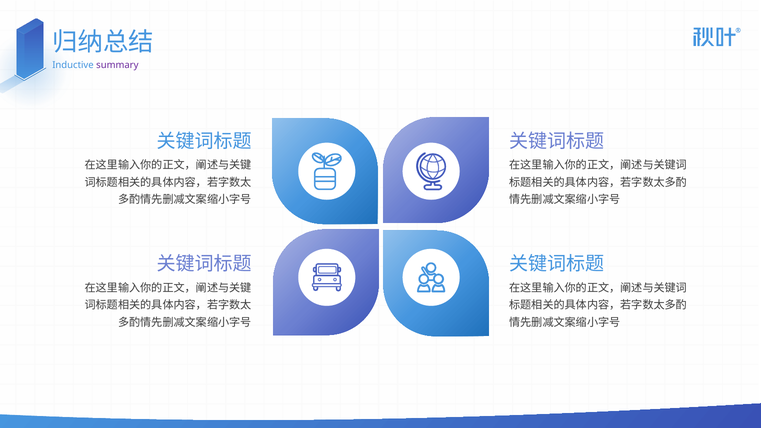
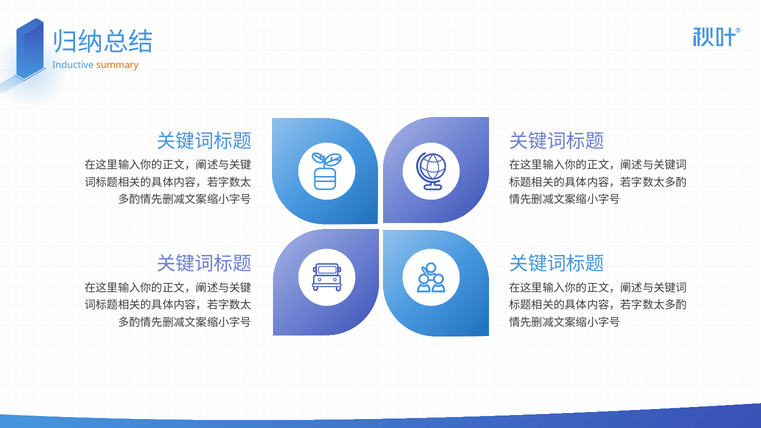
summary colour: purple -> orange (117, 65)
